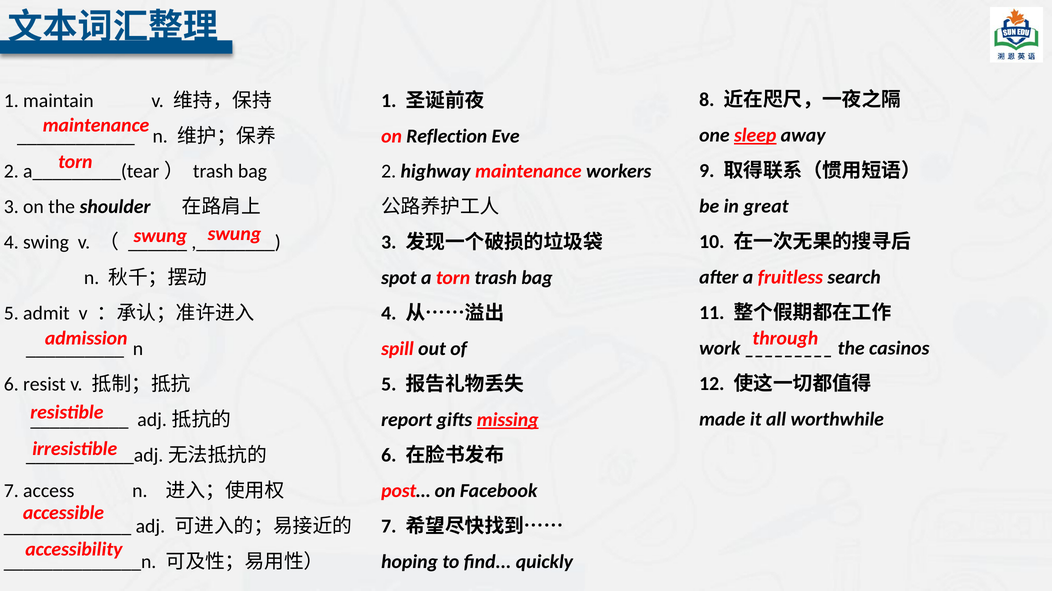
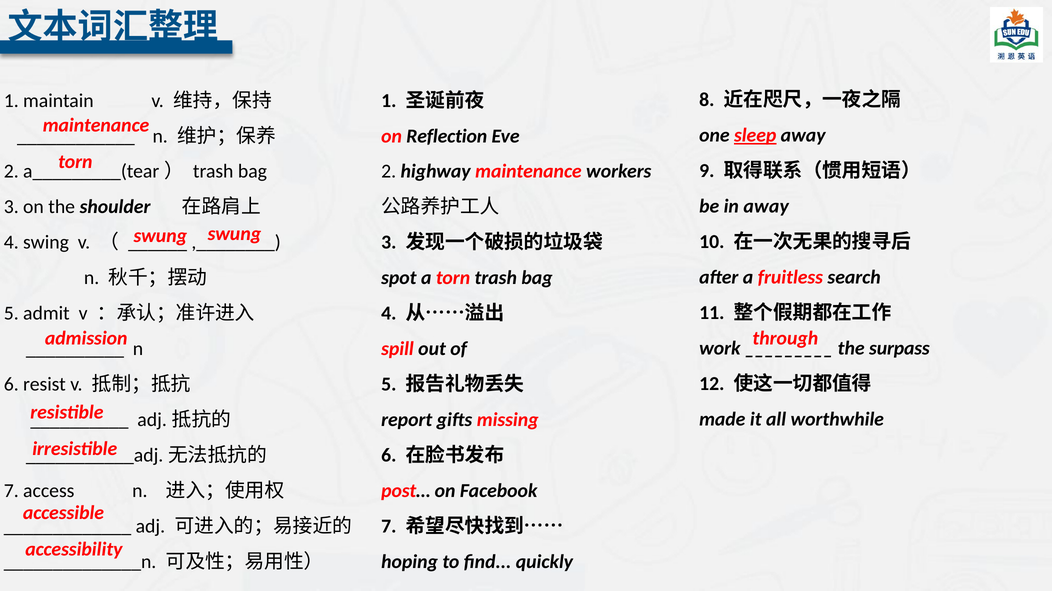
in great: great -> away (766, 207)
casinos: casinos -> surpass (899, 349)
missing underline: present -> none (508, 420)
